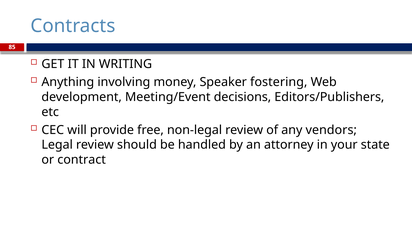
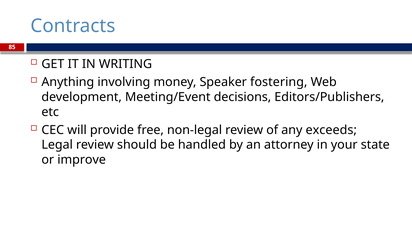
vendors: vendors -> exceeds (331, 130)
contract: contract -> improve (82, 160)
